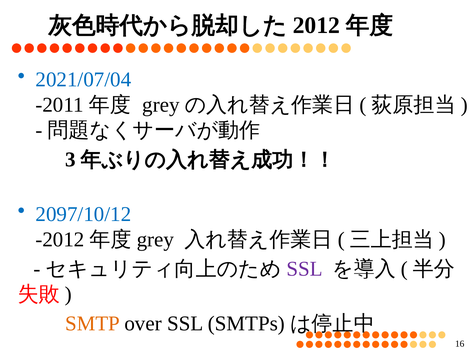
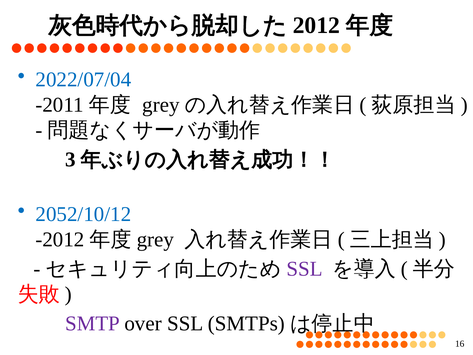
2021/07/04: 2021/07/04 -> 2022/07/04 (83, 80)
2097/10/12: 2097/10/12 -> 2052/10/12 (83, 214)
SMTP colour: orange -> purple (92, 323)
